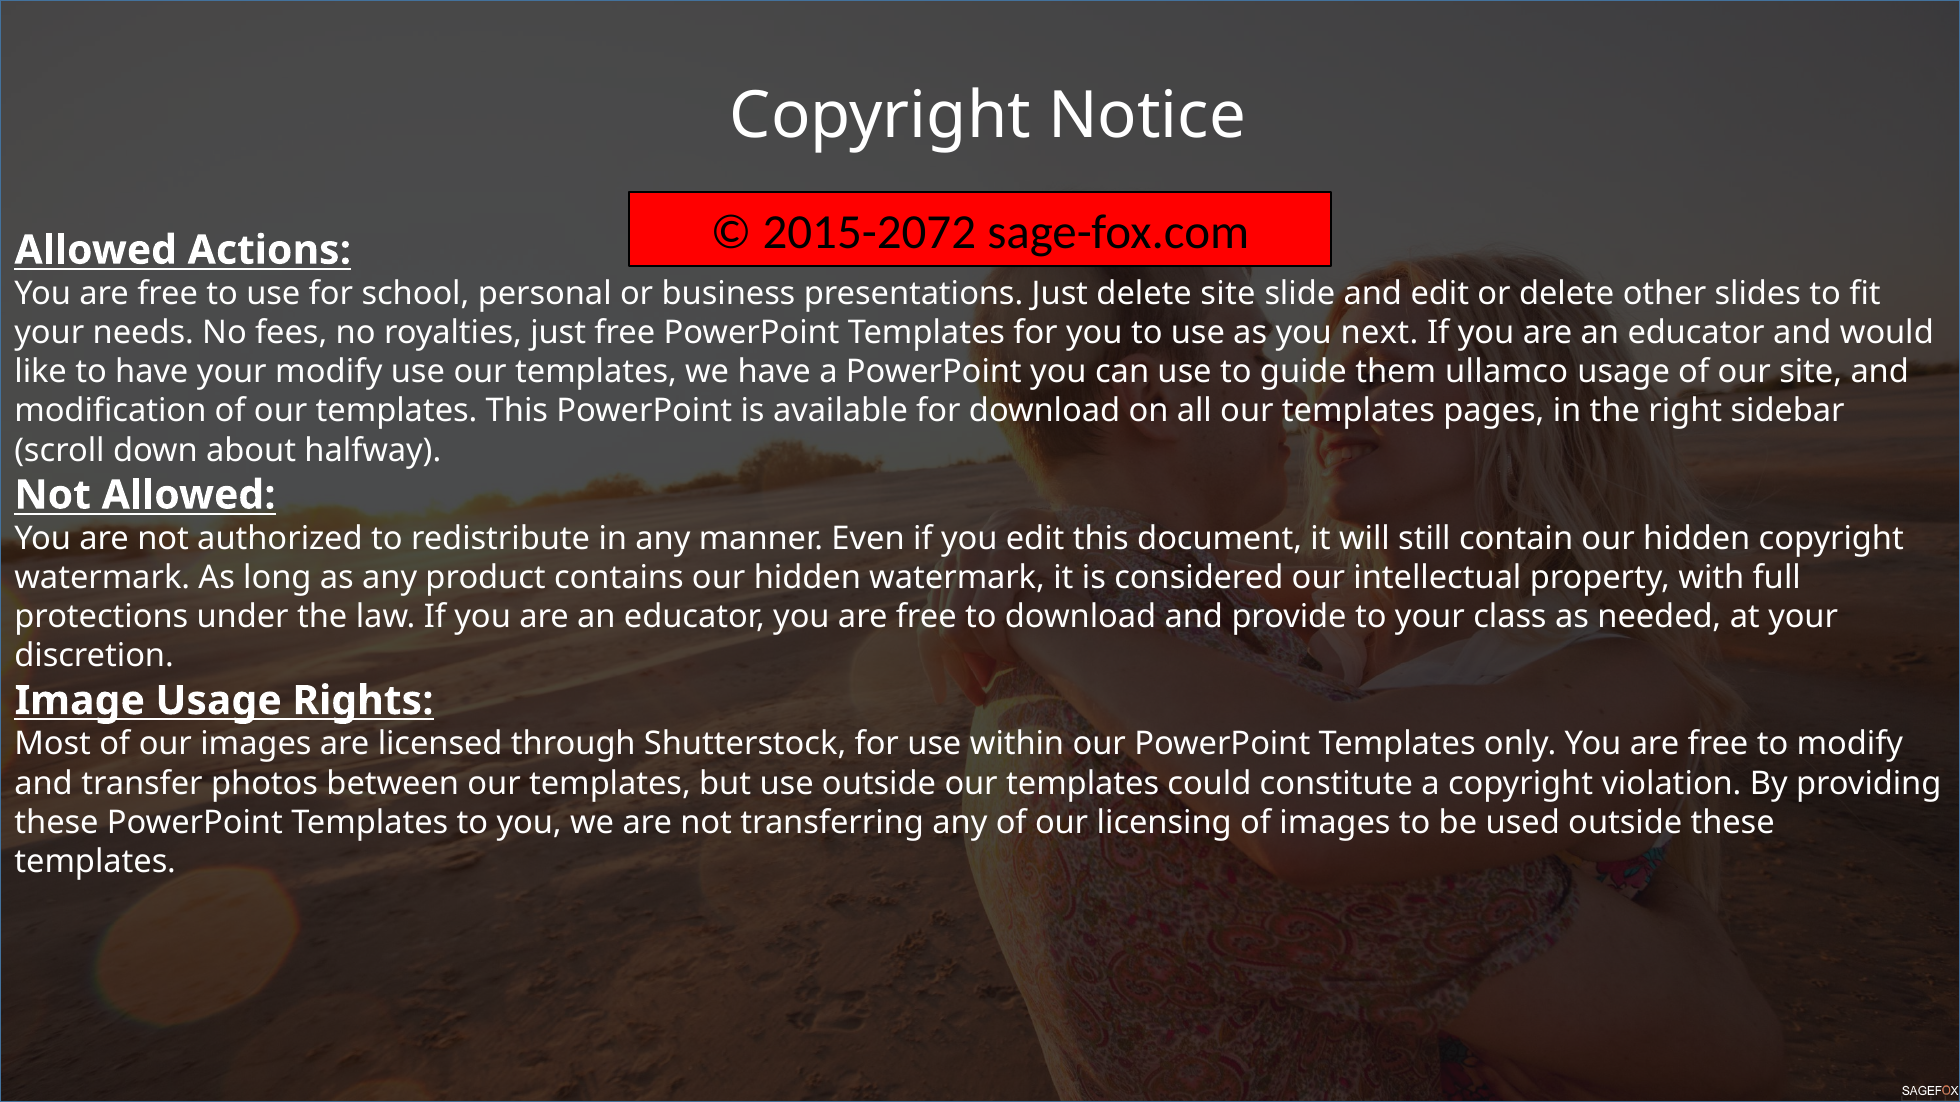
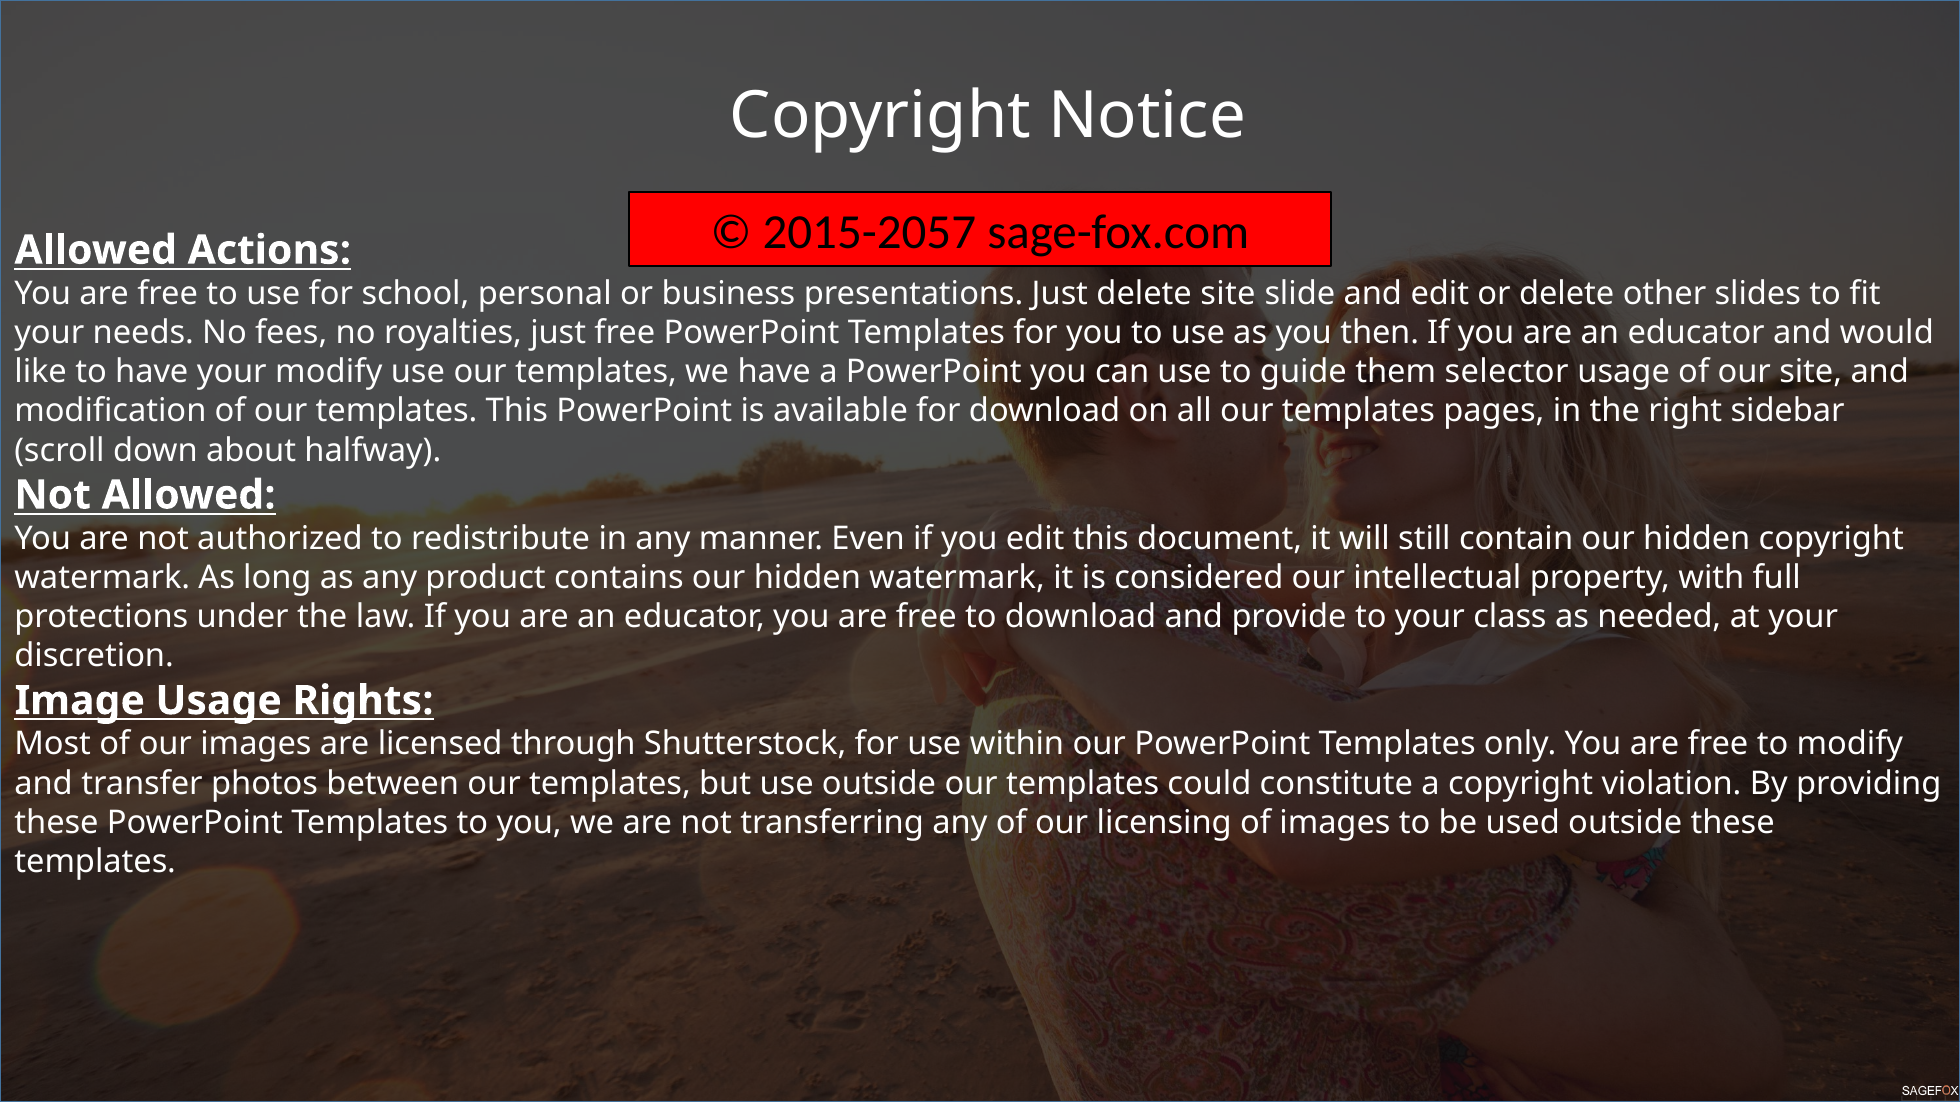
2015-2072: 2015-2072 -> 2015-2057 (869, 233)
next: next -> then (1380, 333)
ullamco: ullamco -> selector (1507, 372)
